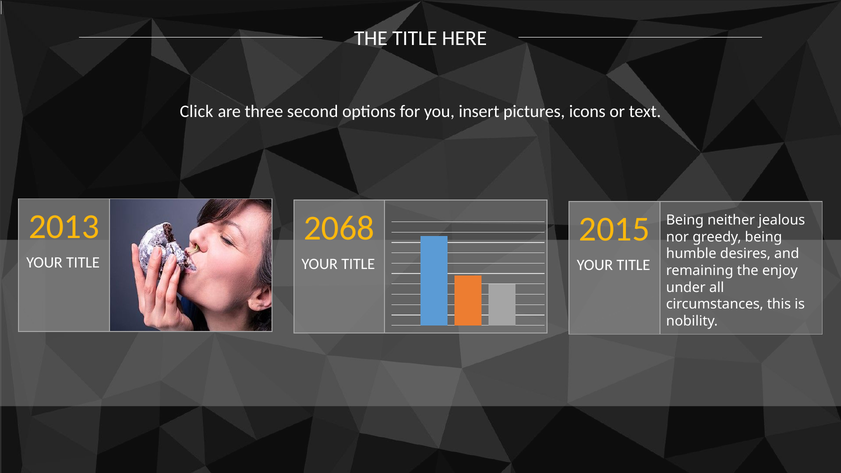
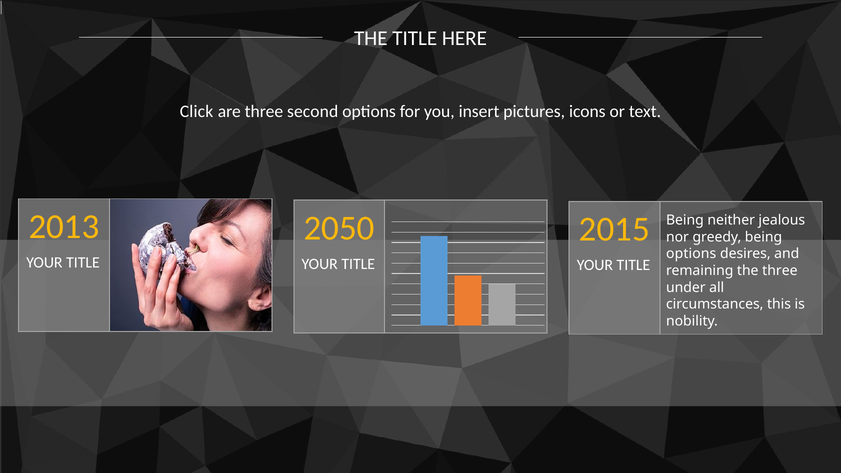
2068: 2068 -> 2050 (339, 228)
humble: humble -> options (691, 254)
the enjoy: enjoy -> three (780, 271)
